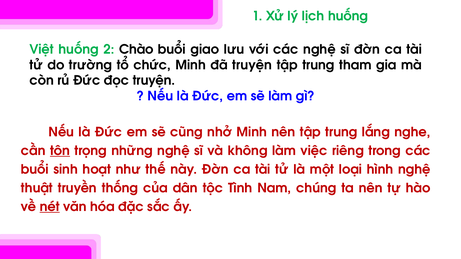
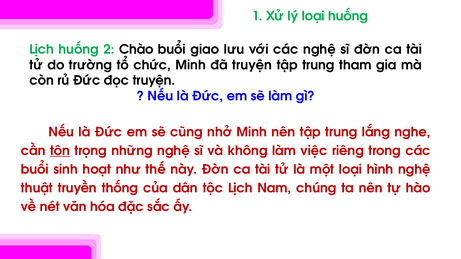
lý lịch: lịch -> loại (313, 16)
Việt: Việt -> Lịch (42, 50)
tộc Tình: Tình -> Lịch (240, 188)
nét underline: present -> none (50, 207)
